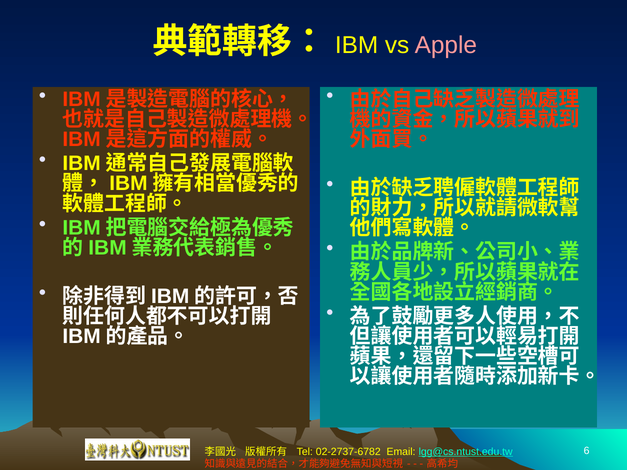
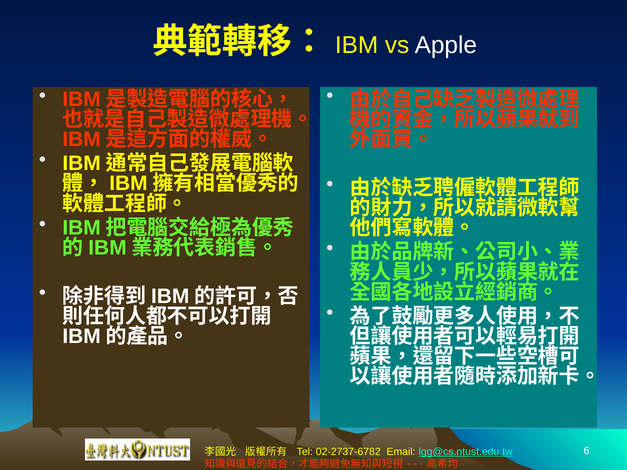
Apple colour: pink -> white (446, 45)
